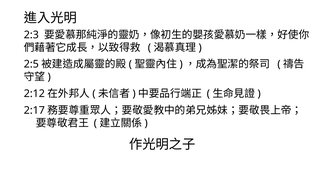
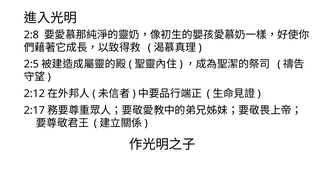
2:3: 2:3 -> 2:8 (31, 35)
